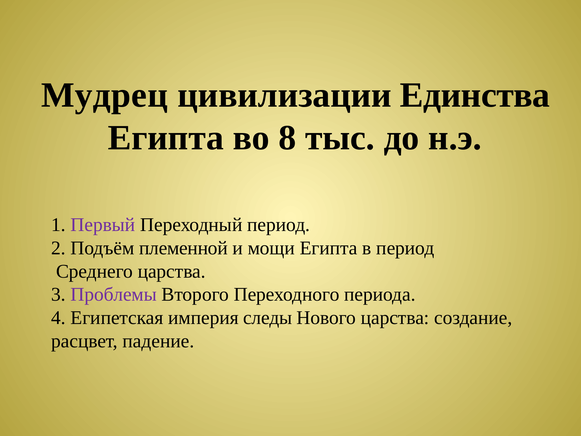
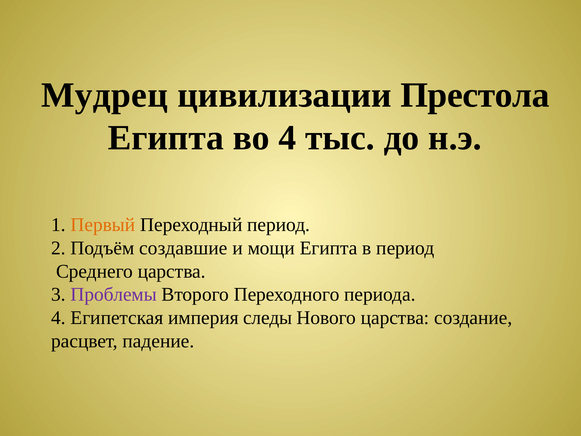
Единства: Единства -> Престола (475, 95)
во 8: 8 -> 4 (287, 138)
Первый colour: purple -> orange (103, 225)
племенной: племенной -> создавшие (183, 248)
